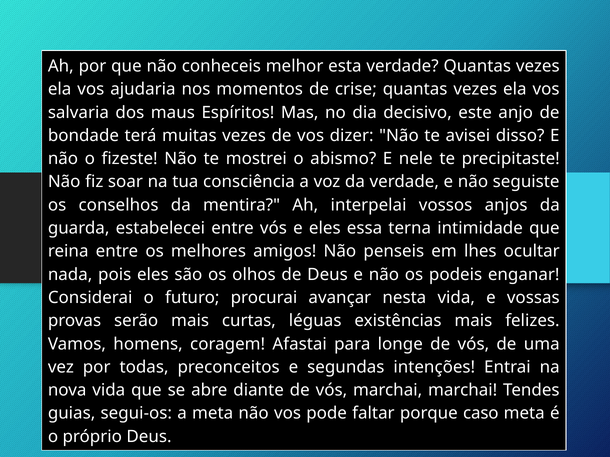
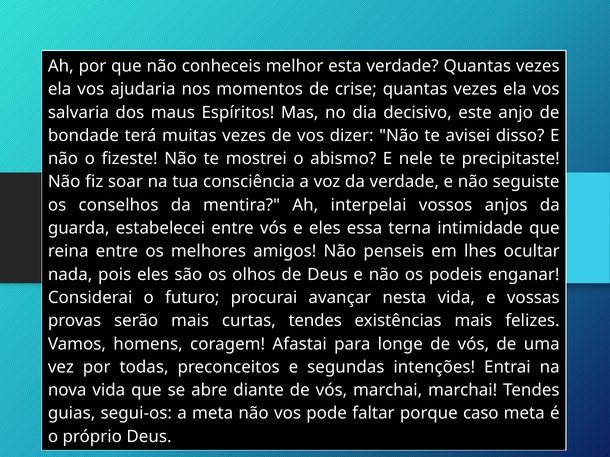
curtas léguas: léguas -> tendes (315, 321)
